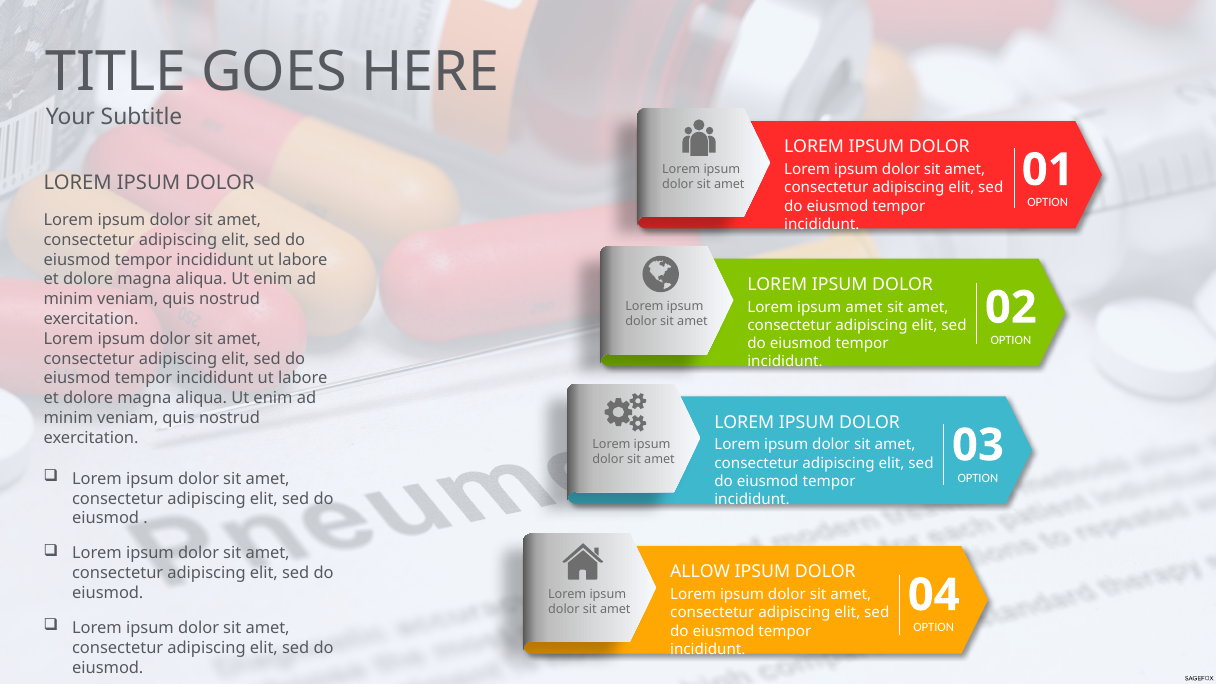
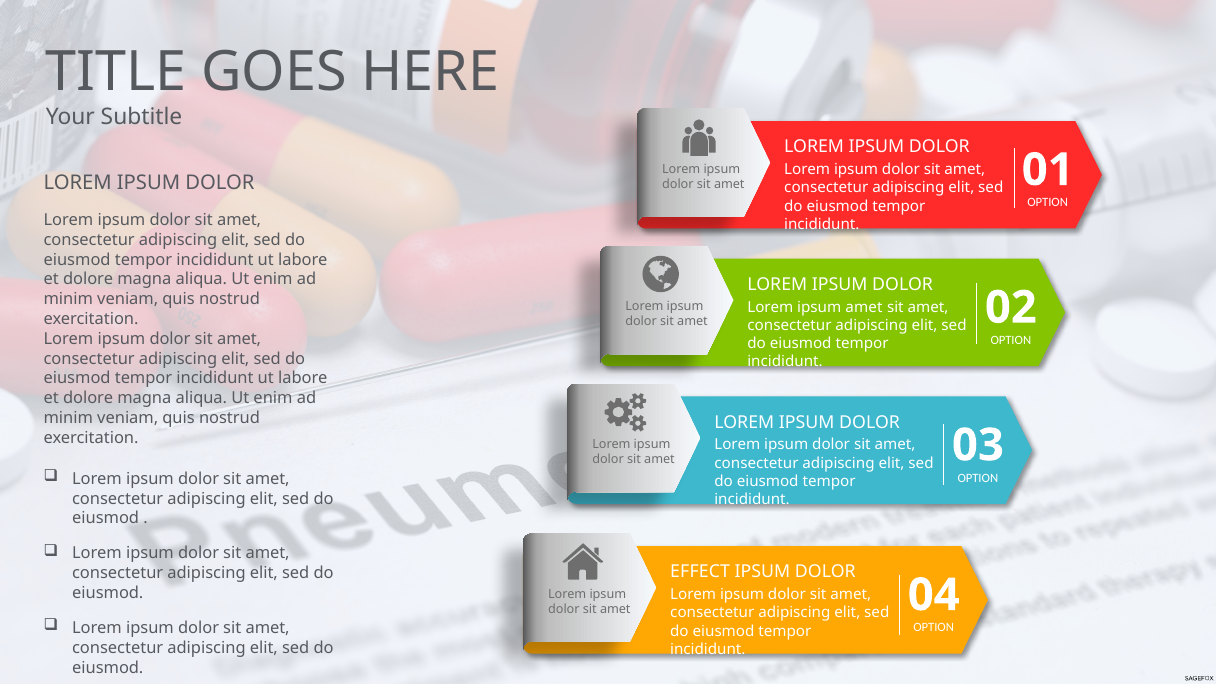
ALLOW: ALLOW -> EFFECT (700, 572)
